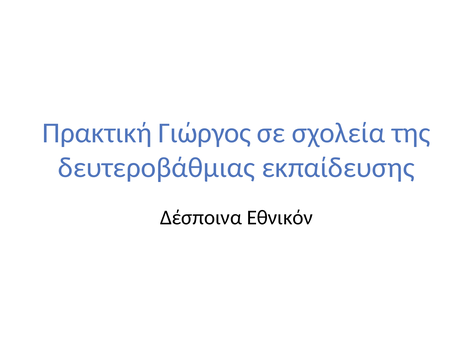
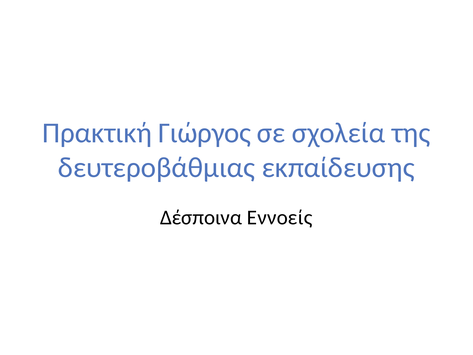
Εθνικόν: Εθνικόν -> Εννοείς (280, 217)
